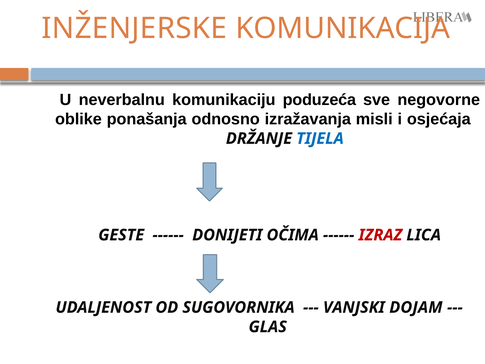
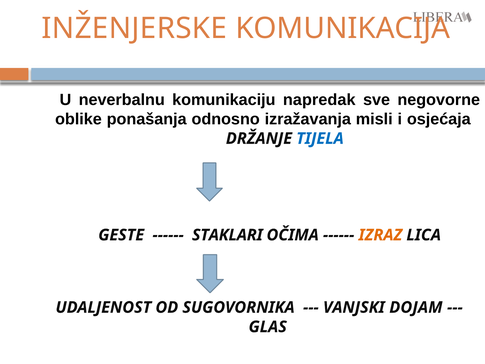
poduzeća: poduzeća -> napredak (319, 100)
DONIJETI: DONIJETI -> STAKLARI (227, 235)
IZRAZ colour: red -> orange (380, 235)
